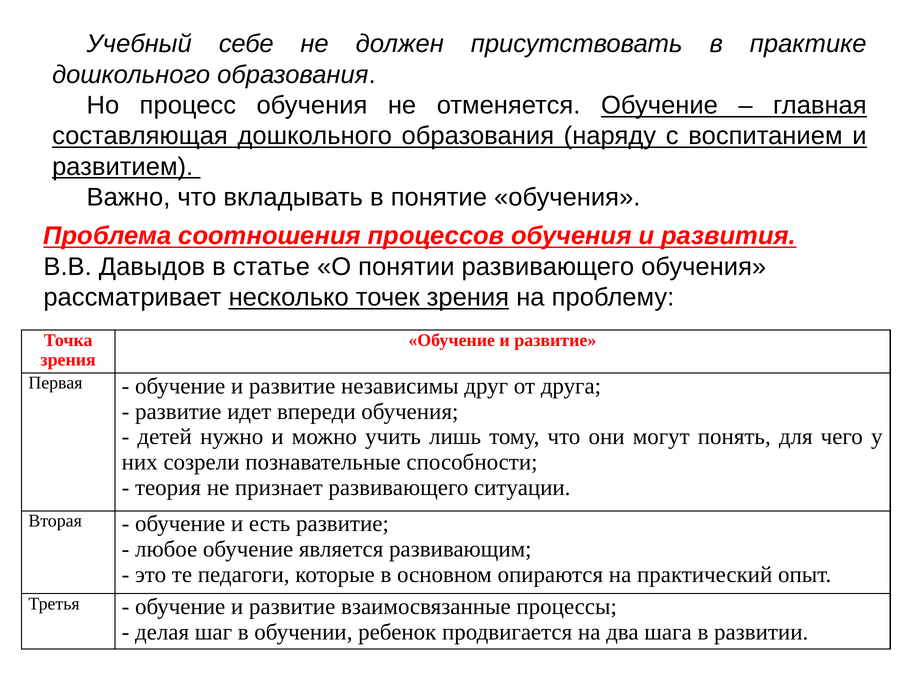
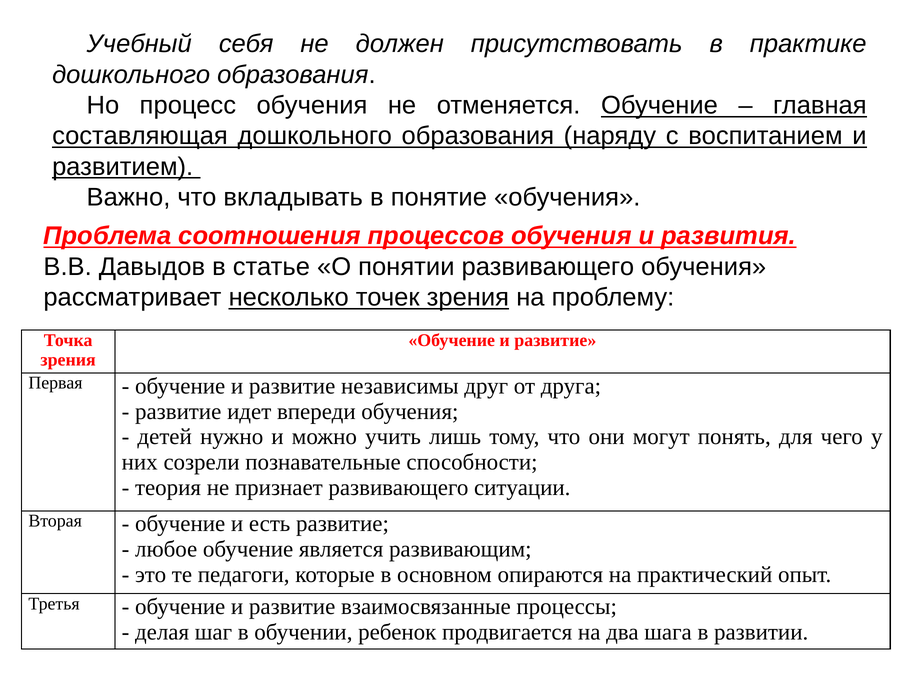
себе: себе -> себя (246, 44)
